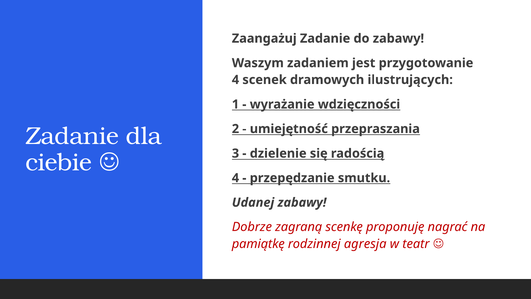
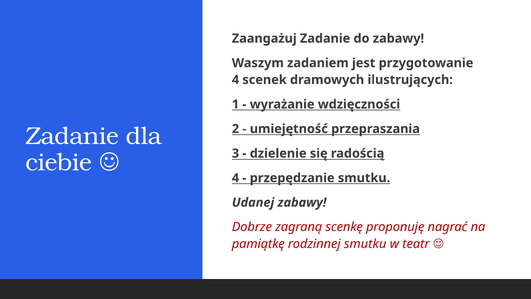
rodzinnej agresja: agresja -> smutku (365, 244)
